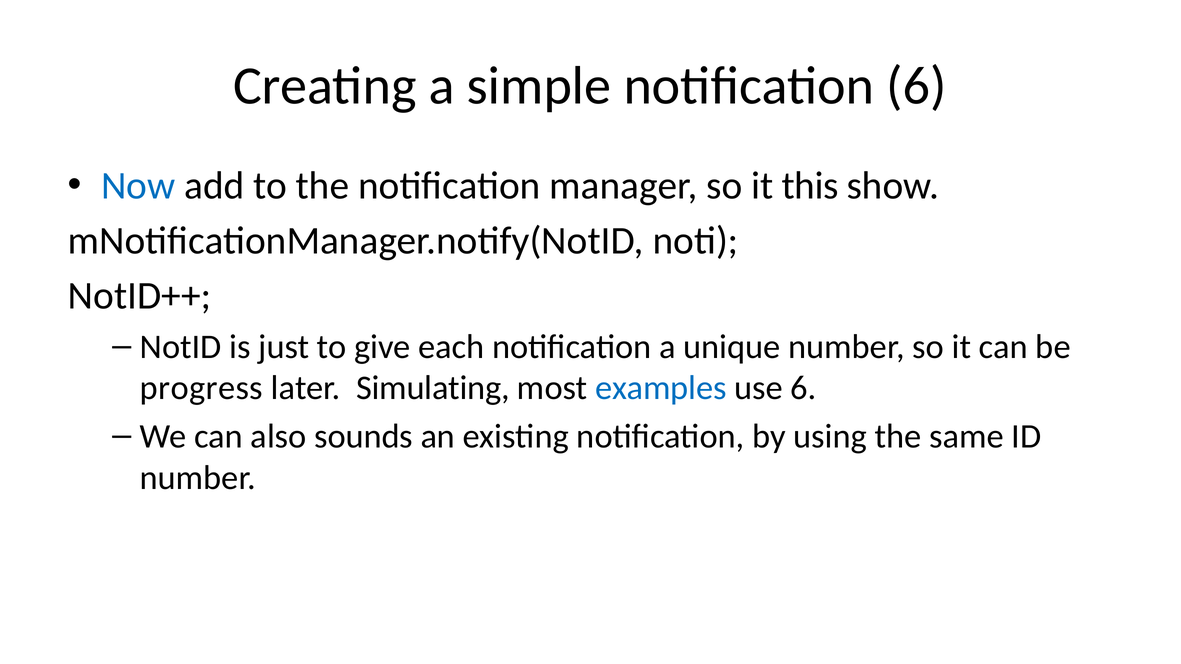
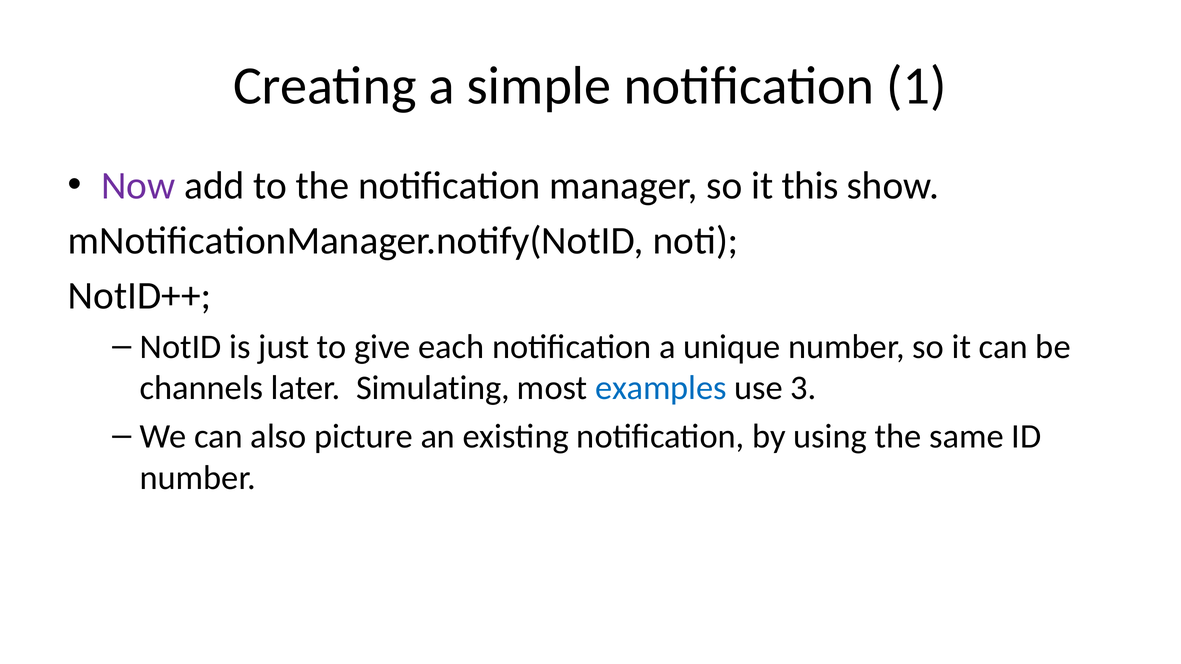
notification 6: 6 -> 1 (917, 86)
Now colour: blue -> purple (138, 186)
progress: progress -> channels (202, 388)
use 6: 6 -> 3 (804, 388)
sounds: sounds -> picture (364, 437)
